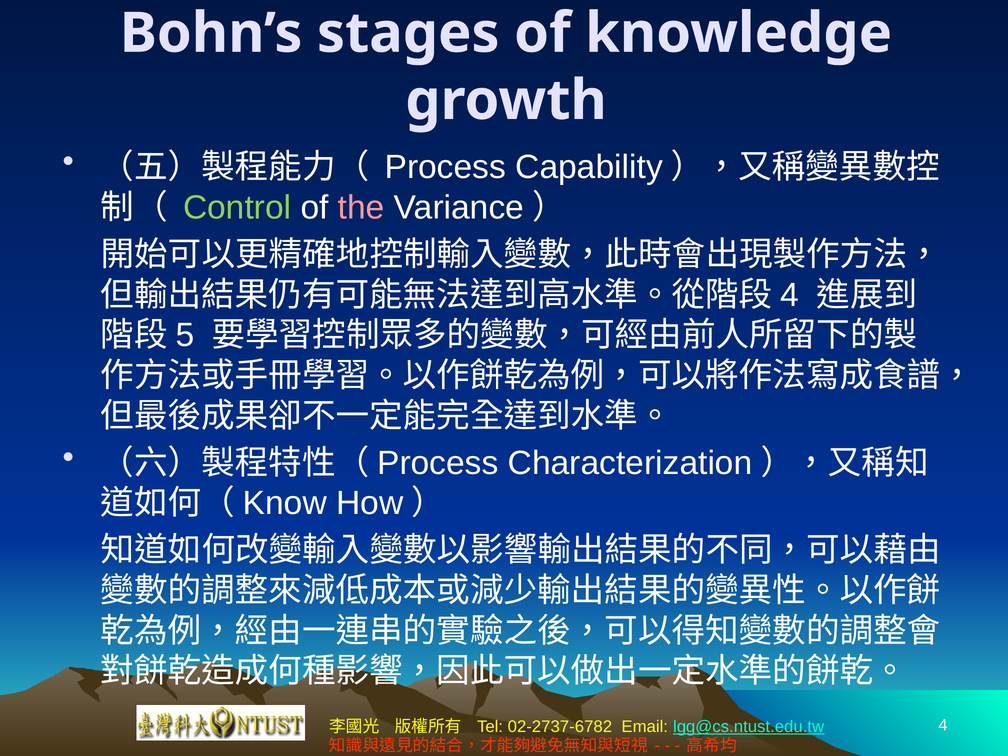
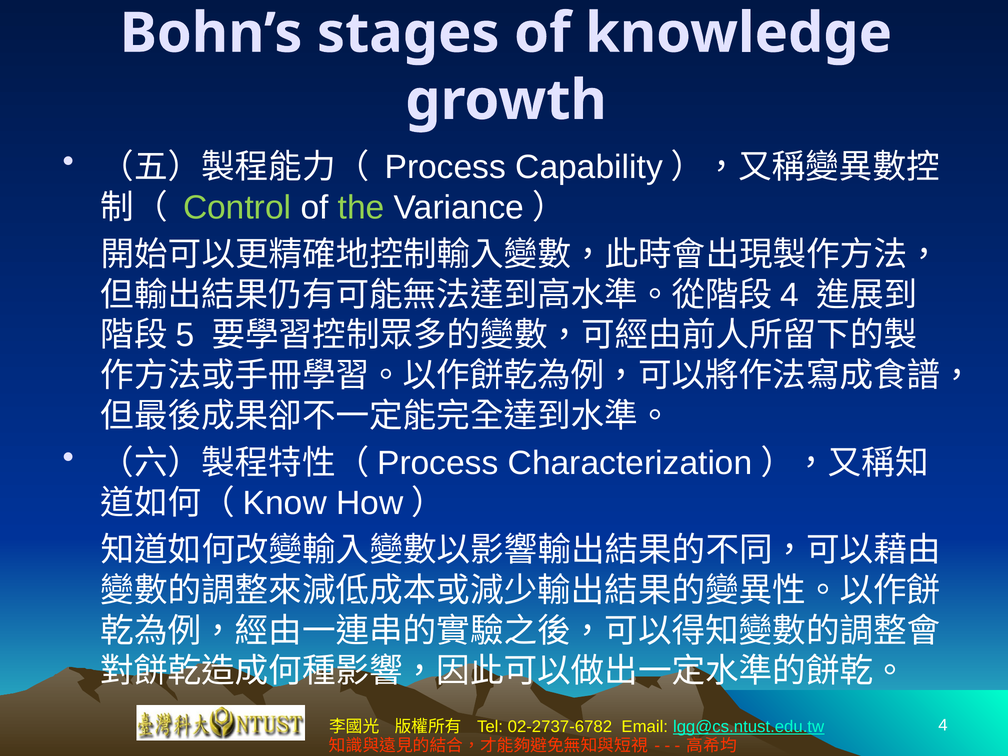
the colour: pink -> light green (361, 208)
